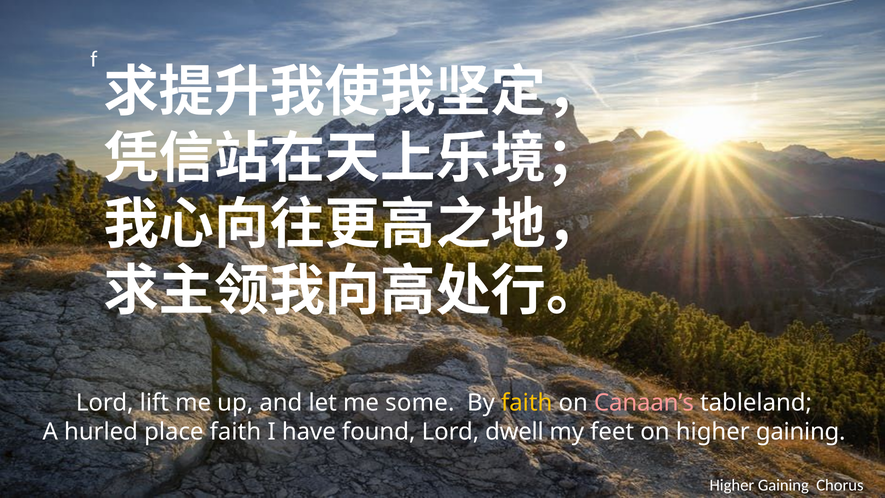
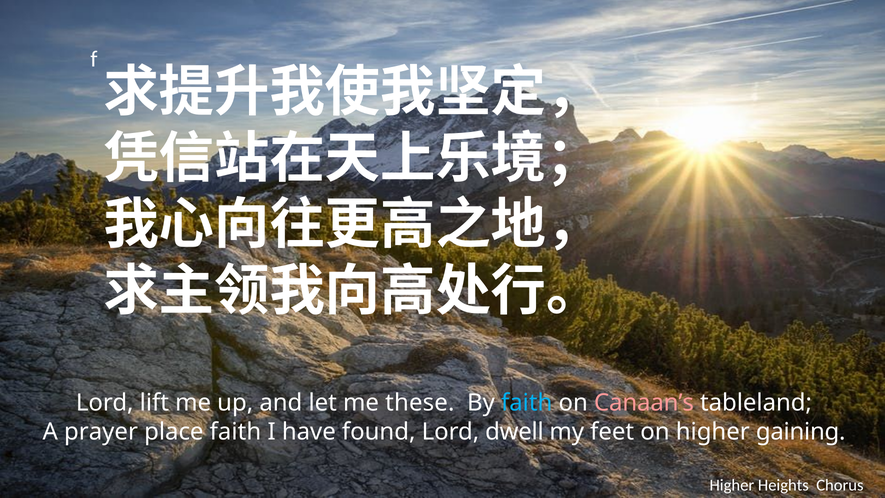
some: some -> these (420, 403)
faith colour: yellow -> light blue (527, 403)
hurled: hurled -> prayer (101, 431)
Gaining: Gaining -> Heights (783, 485)
